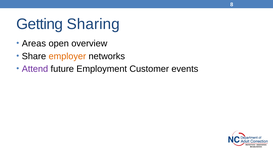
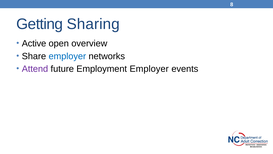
Areas: Areas -> Active (34, 43)
employer colour: orange -> blue (67, 56)
Employment Customer: Customer -> Employer (149, 69)
